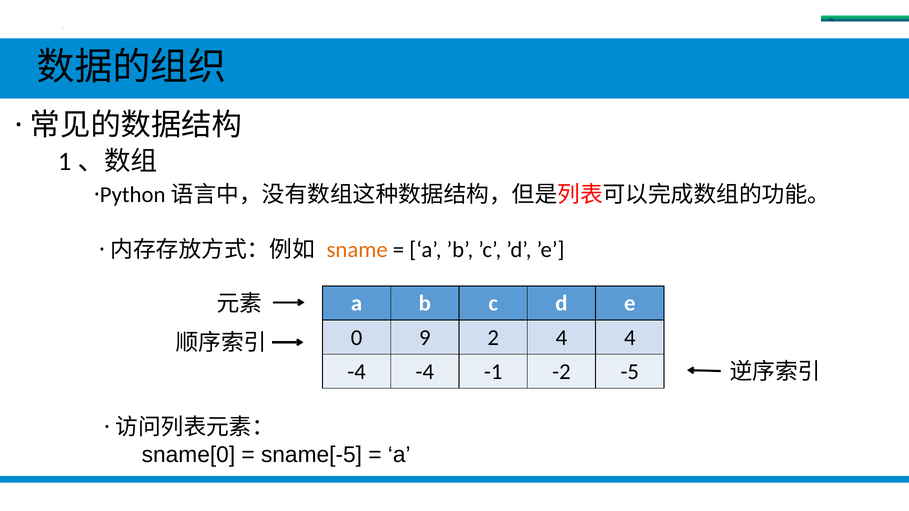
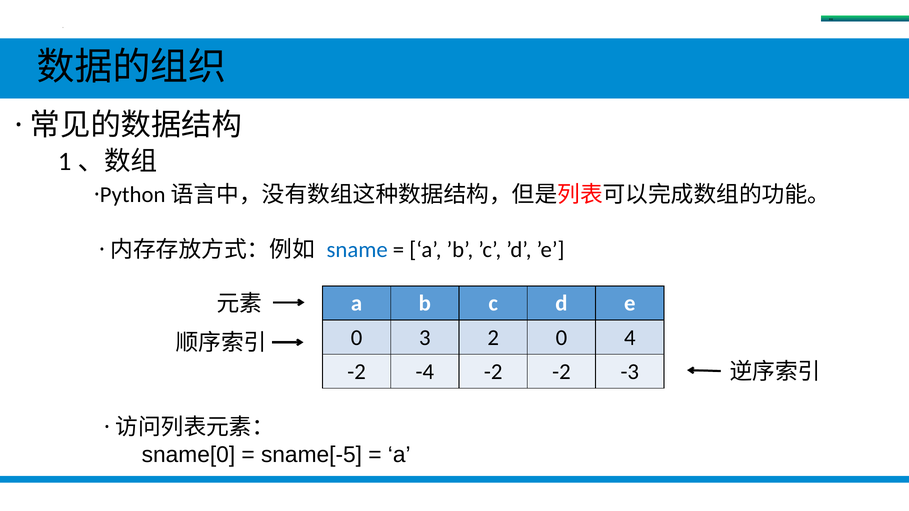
sname colour: orange -> blue (357, 250)
9: 9 -> 3 (425, 338)
2 4: 4 -> 0 (561, 338)
-4: -4 -> -2 (357, 372)
-4 -1: -1 -> -2 (493, 372)
-5: -5 -> -3 (630, 372)
